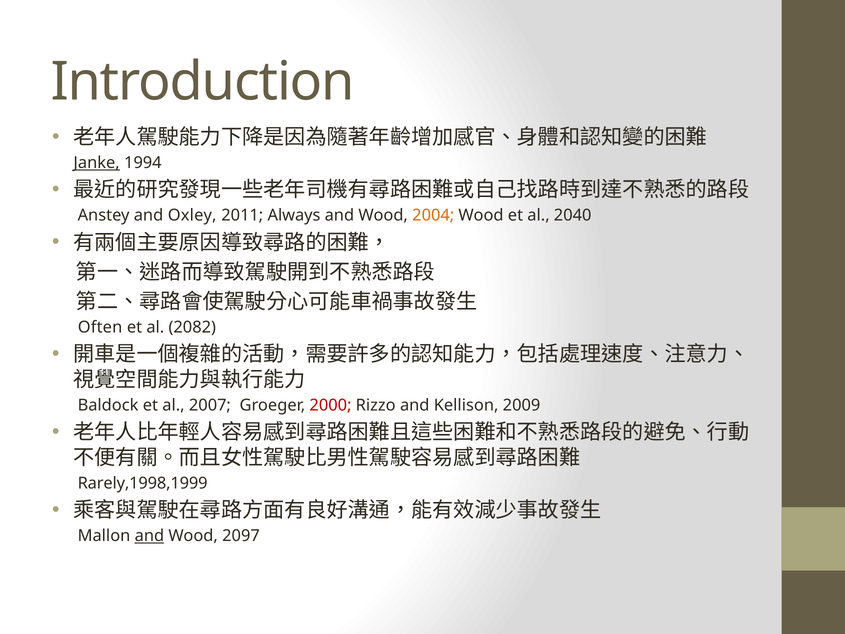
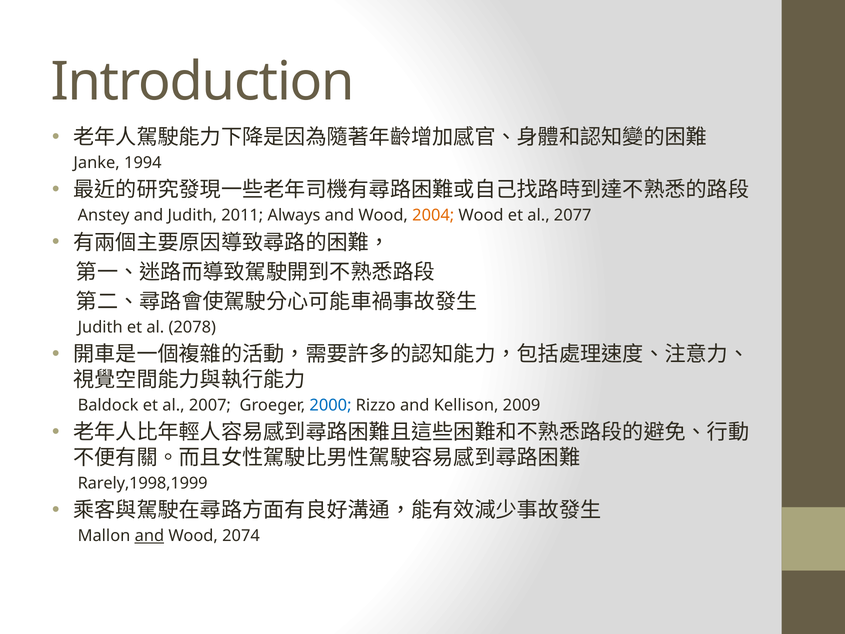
Janke underline: present -> none (97, 163)
and Oxley: Oxley -> Judith (192, 215)
2040: 2040 -> 2077 (573, 215)
Often: Often -> Judith (100, 327)
2082: 2082 -> 2078 (192, 327)
2000 colour: red -> blue (331, 405)
2097: 2097 -> 2074 (241, 536)
